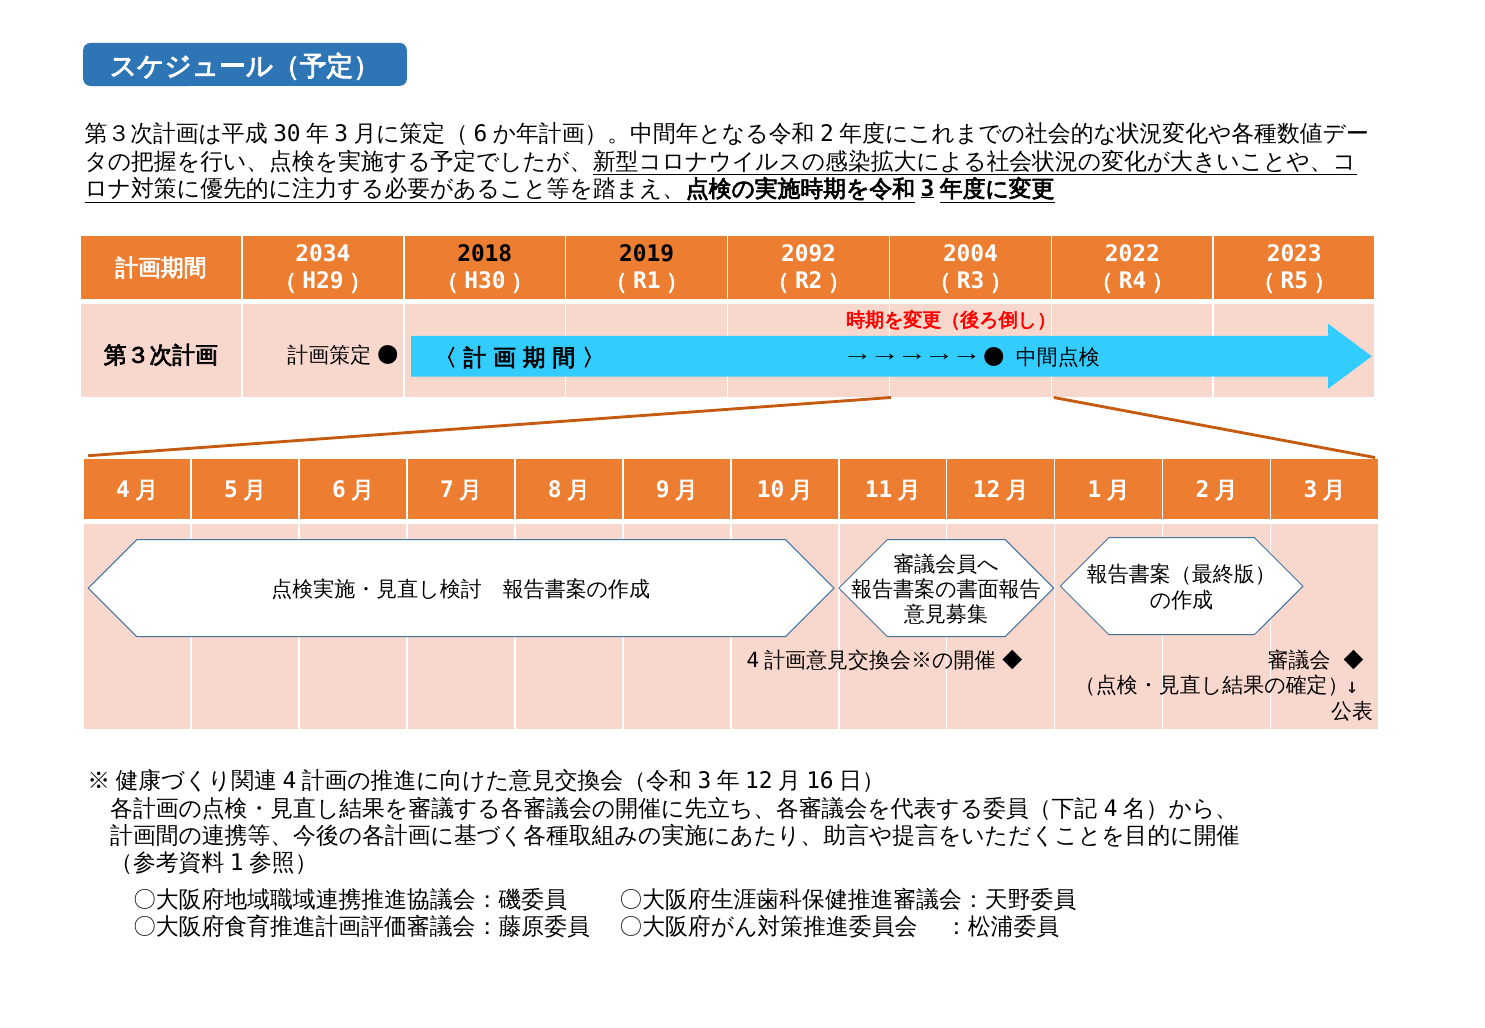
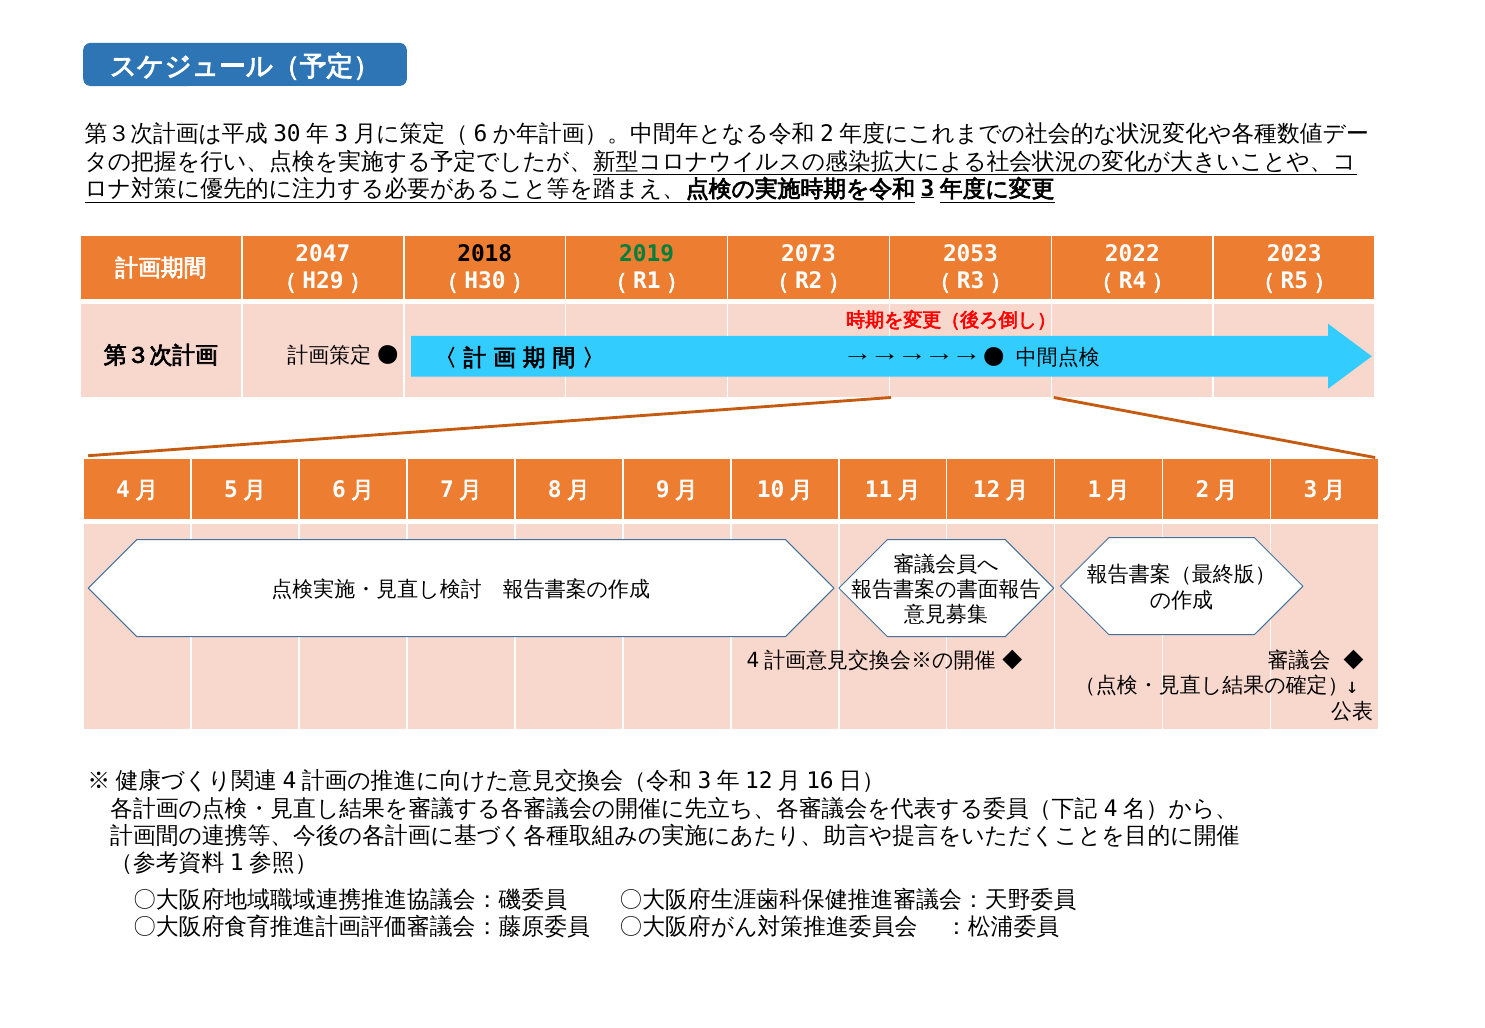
2034: 2034 -> 2047 (323, 254)
2019 colour: black -> green (647, 254)
2092: 2092 -> 2073 (809, 254)
2004: 2004 -> 2053 (970, 254)
